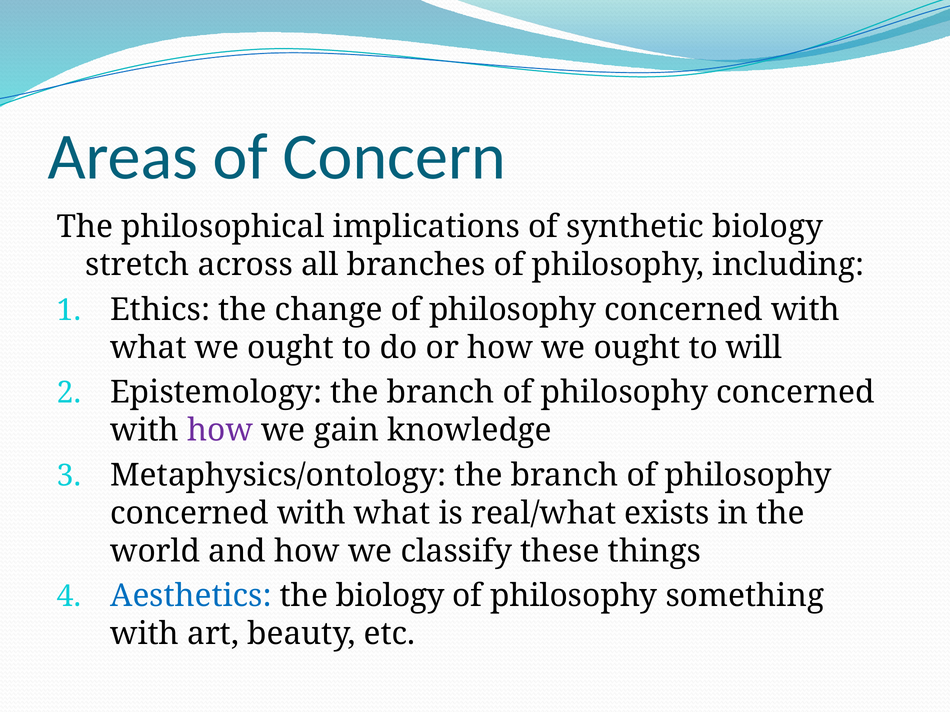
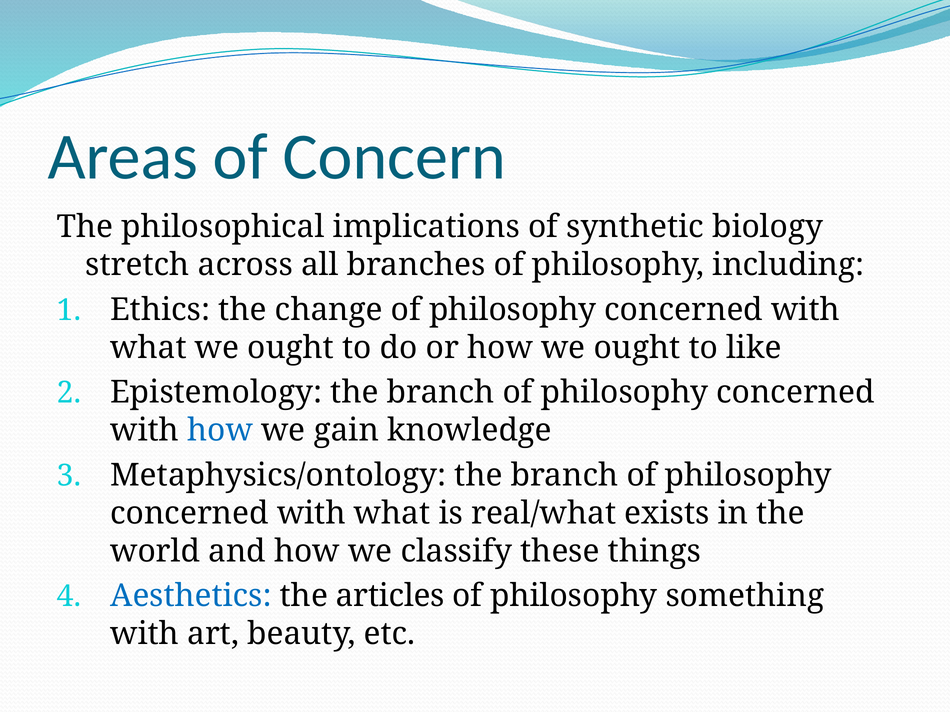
will: will -> like (754, 348)
how colour: purple -> blue (220, 431)
the biology: biology -> articles (390, 596)
